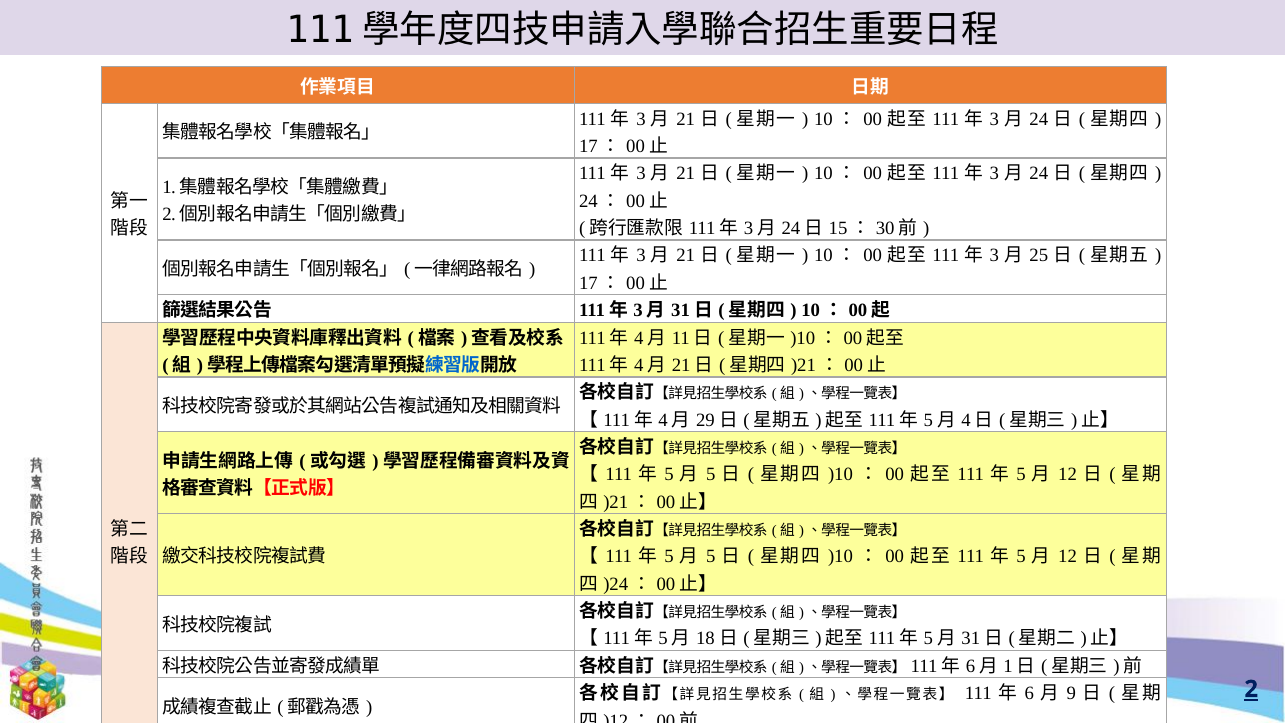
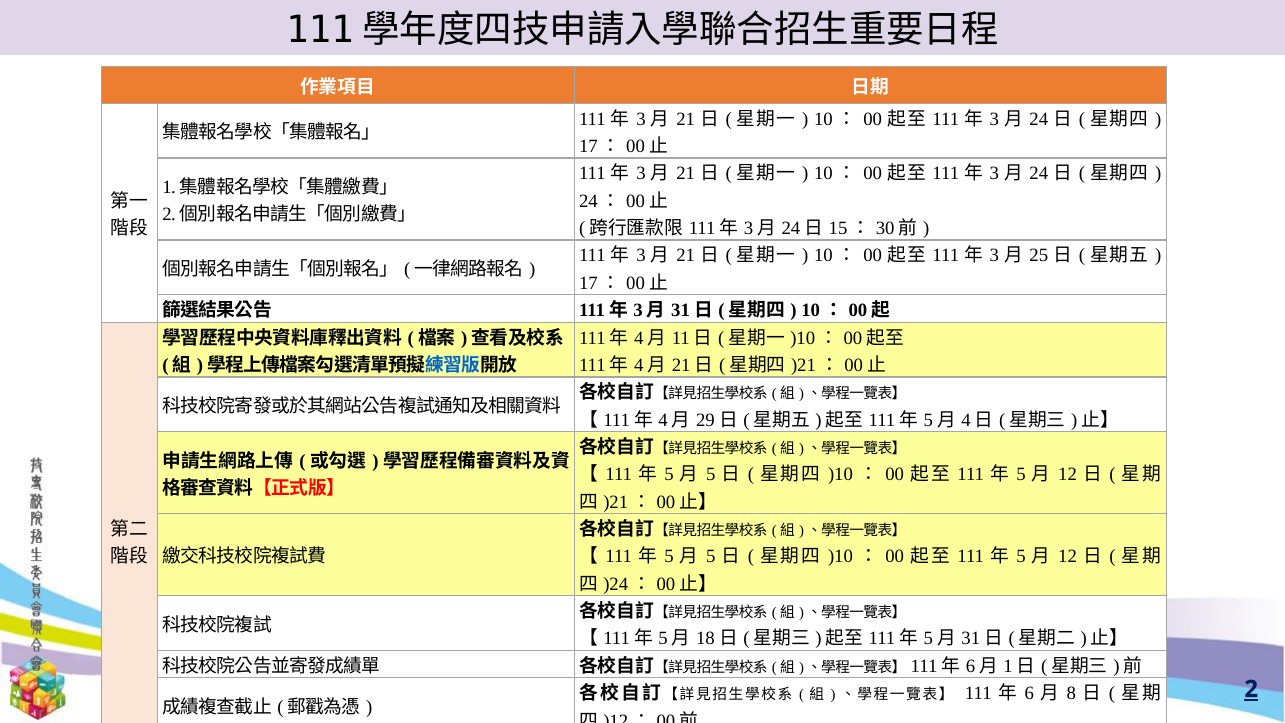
9: 9 -> 8 (1071, 693)
